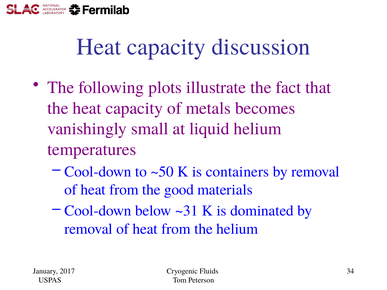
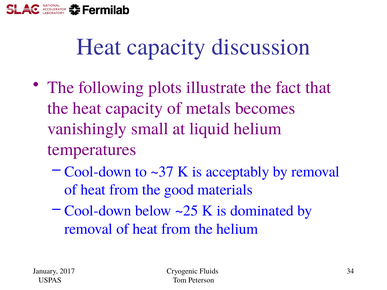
~50: ~50 -> ~37 (162, 172)
containers: containers -> acceptably (238, 172)
~31: ~31 -> ~25 (187, 211)
